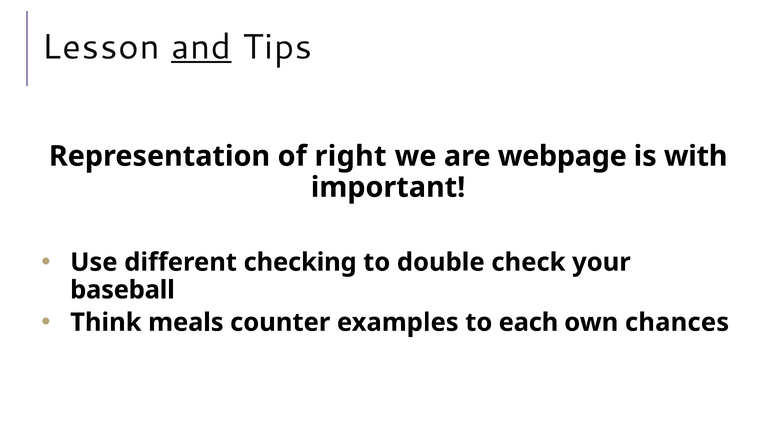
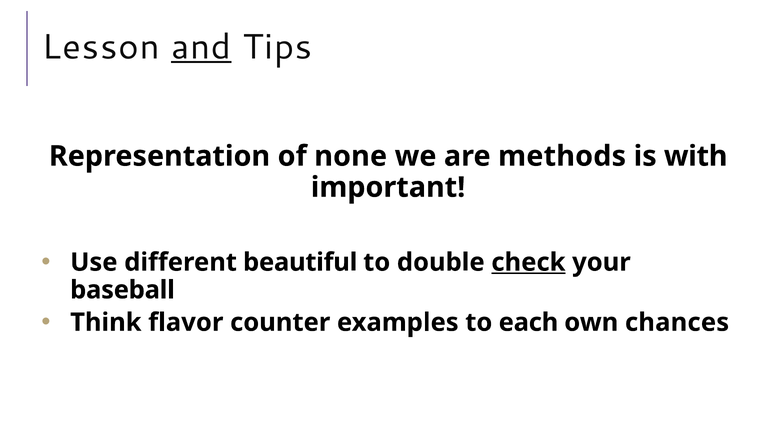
right: right -> none (351, 156)
webpage: webpage -> methods (562, 156)
checking: checking -> beautiful (300, 262)
check underline: none -> present (528, 262)
meals: meals -> flavor (186, 322)
